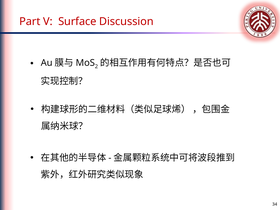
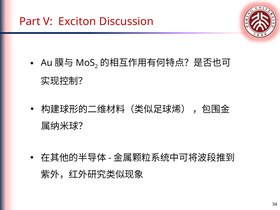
Surface: Surface -> Exciton (77, 22)
